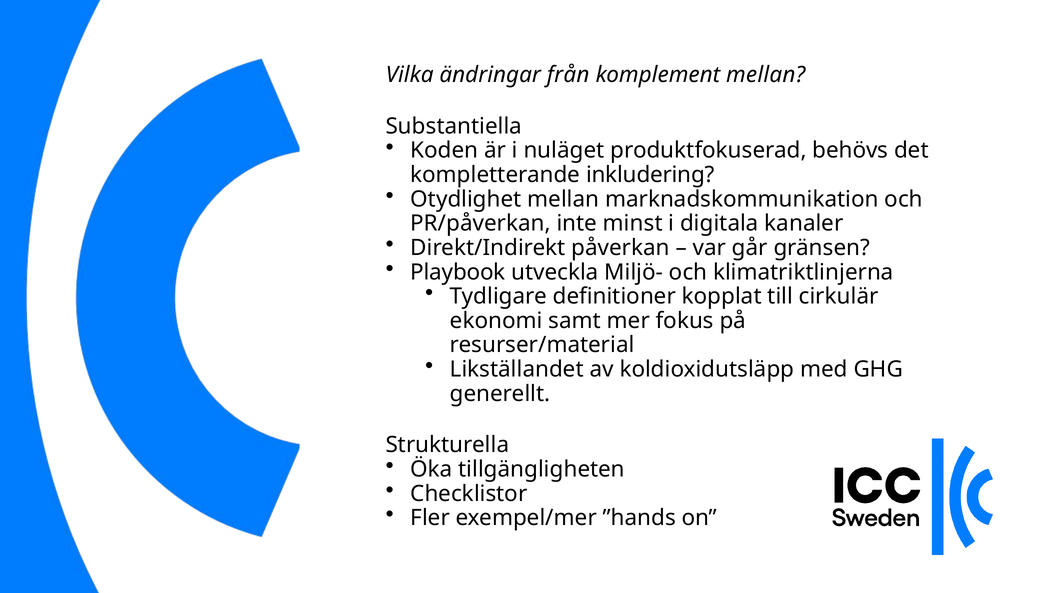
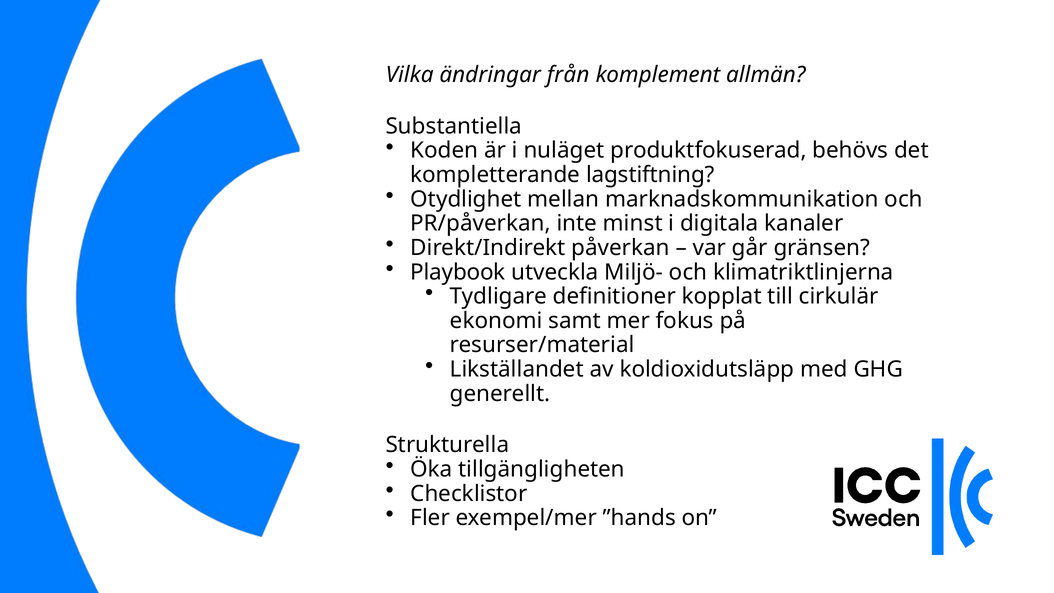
komplement mellan: mellan -> allmän (766, 75)
inkludering: inkludering -> lagstiftning (650, 175)
